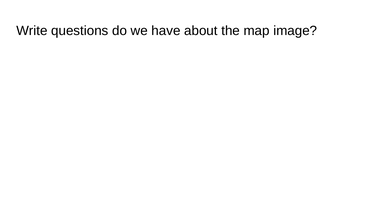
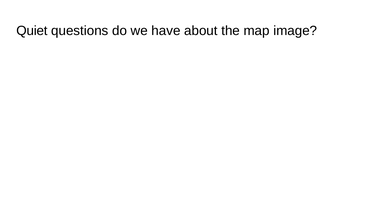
Write: Write -> Quiet (32, 31)
